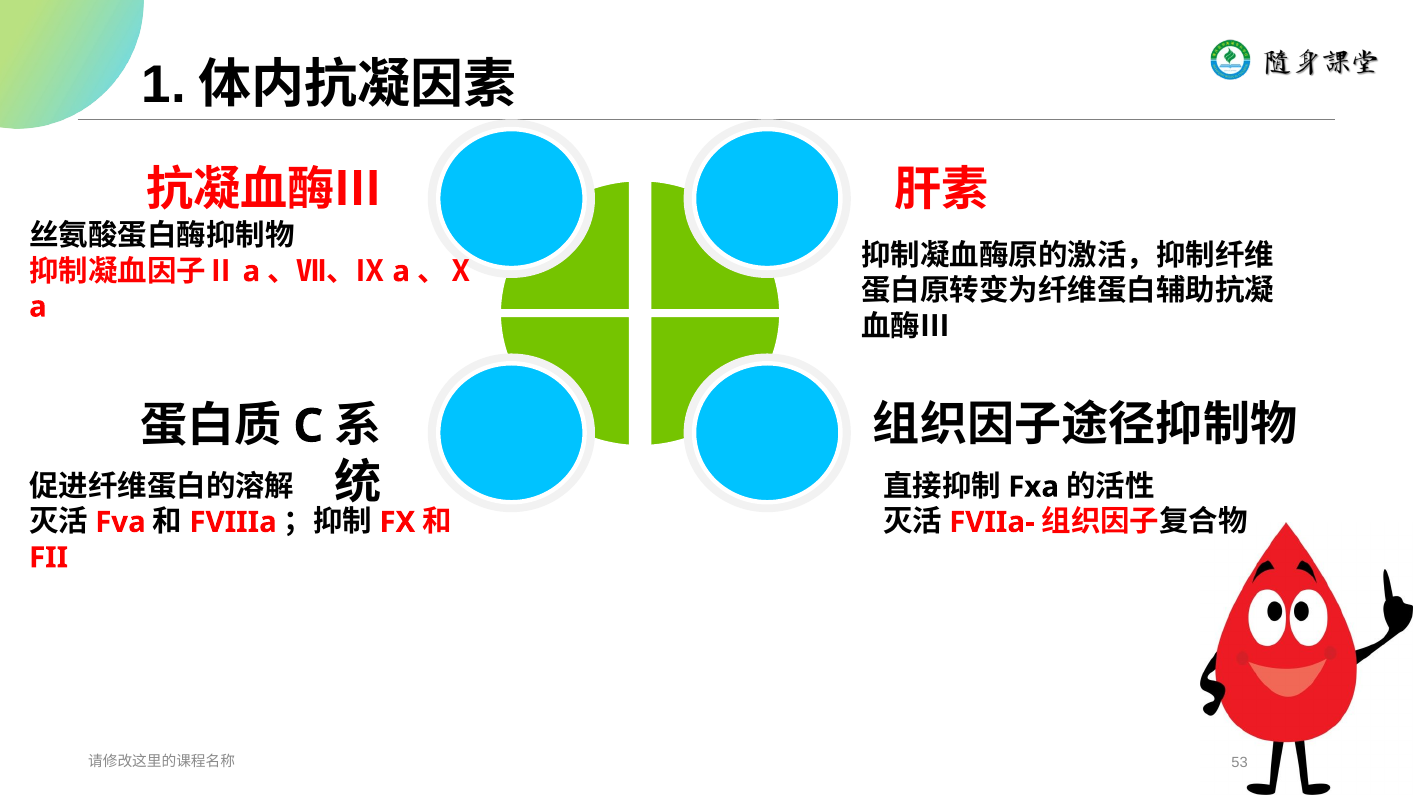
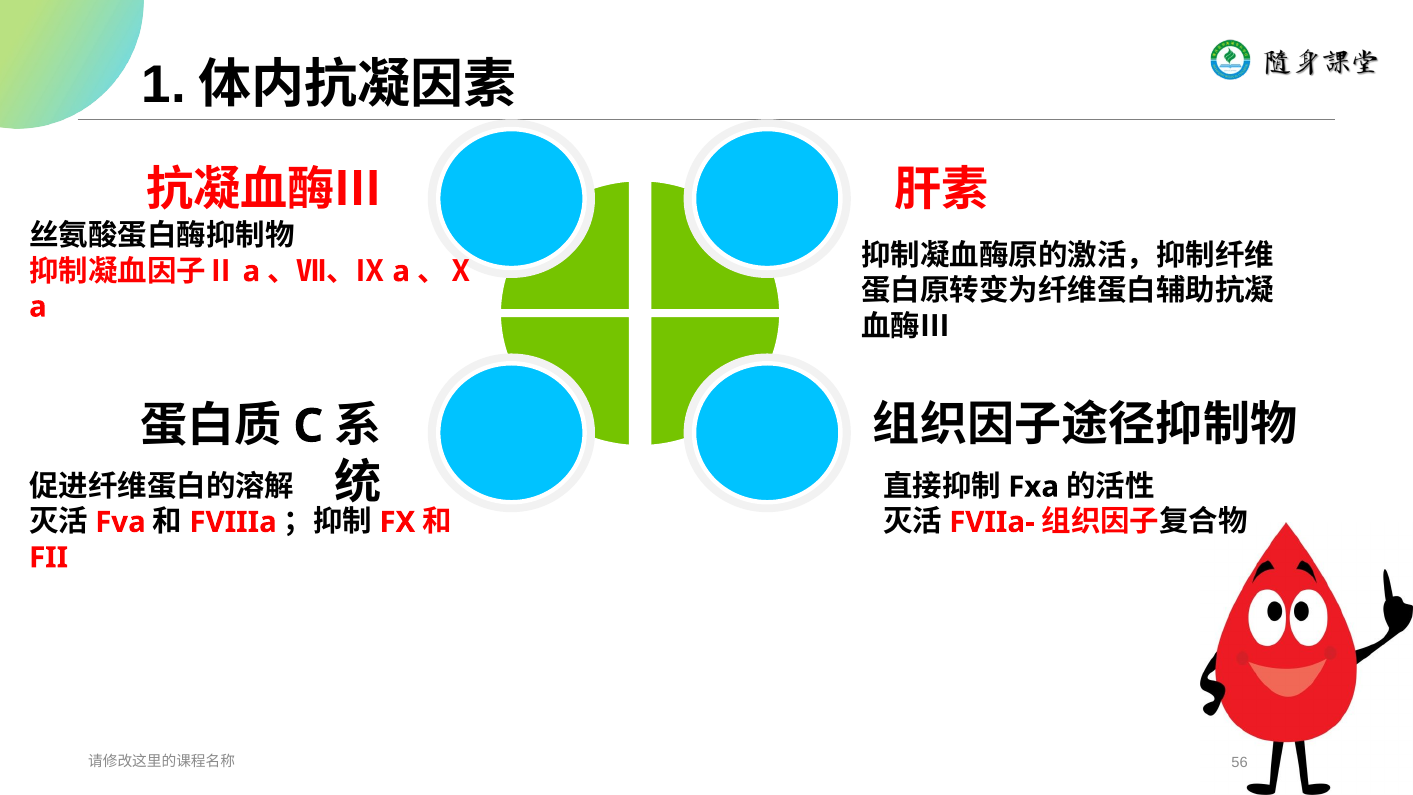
53: 53 -> 56 (1240, 763)
